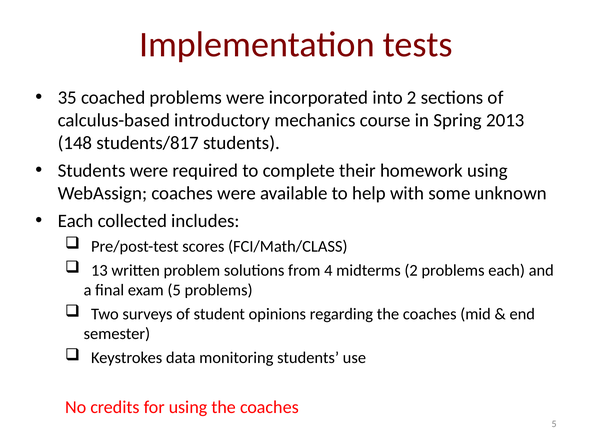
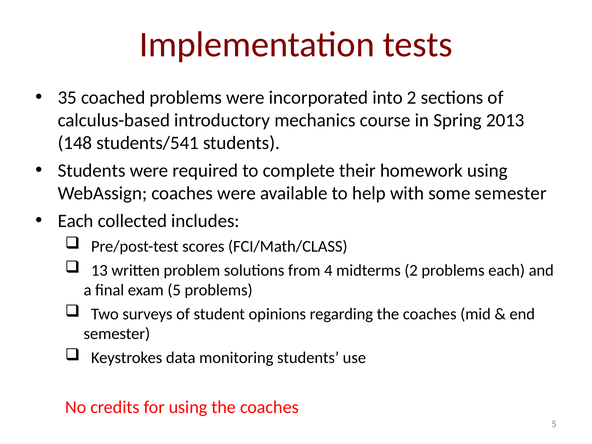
students/817: students/817 -> students/541 (148, 143)
some unknown: unknown -> semester (511, 193)
